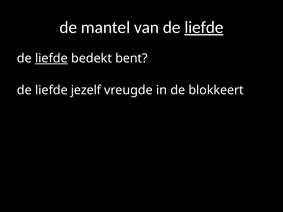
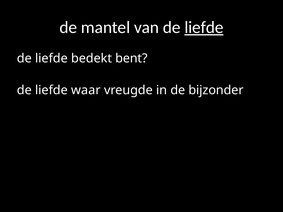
liefde underline: present -> none (51, 58)
jezelf: jezelf -> waar (86, 90)
blokkeert: blokkeert -> bijzonder (216, 90)
